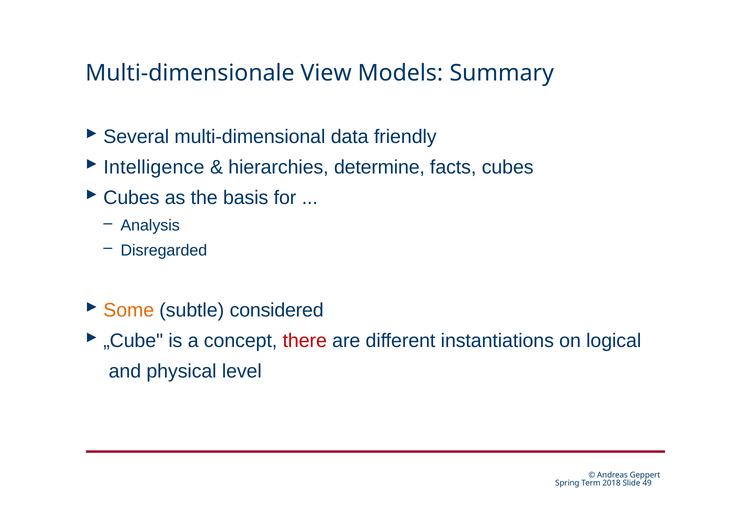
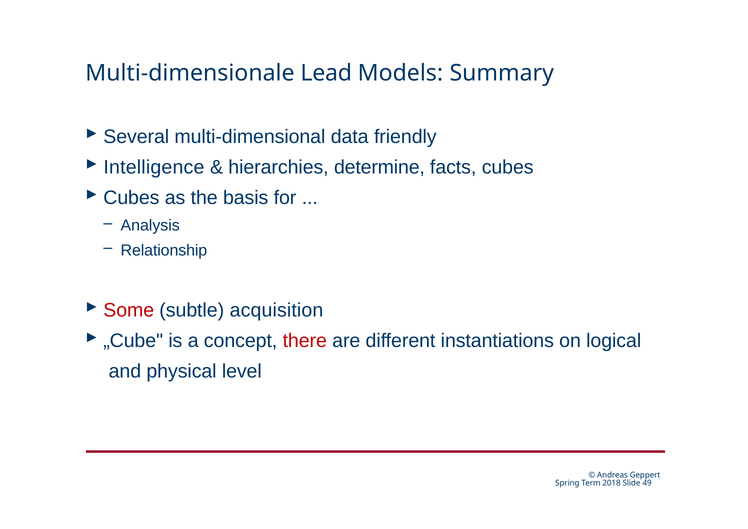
View: View -> Lead (326, 73)
Disregarded: Disregarded -> Relationship (164, 250)
Some colour: orange -> red (129, 310)
considered: considered -> acquisition (276, 310)
